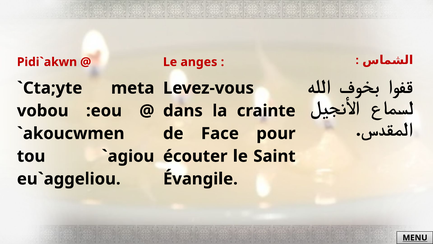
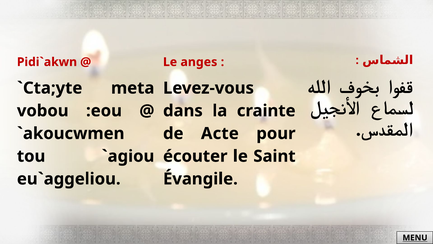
Face: Face -> Acte (220, 133)
